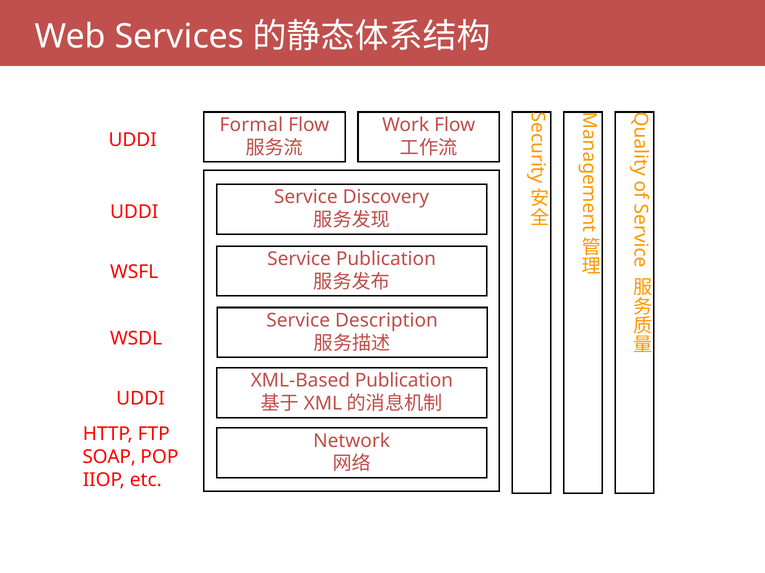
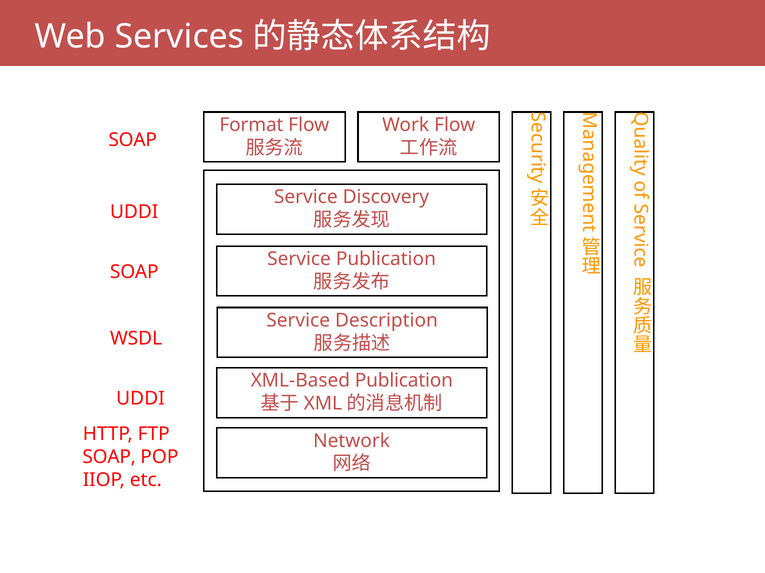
Formal: Formal -> Format (251, 125)
UDDI: UDDI -> SOAP (133, 140)
WSFL: WSFL -> SOAP (134, 272)
